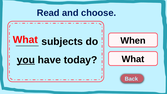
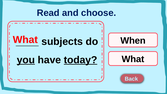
today underline: none -> present (81, 60)
